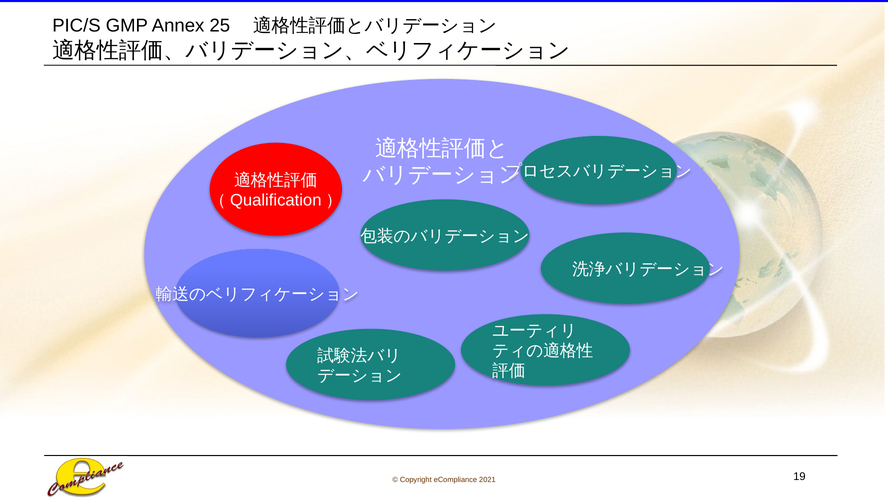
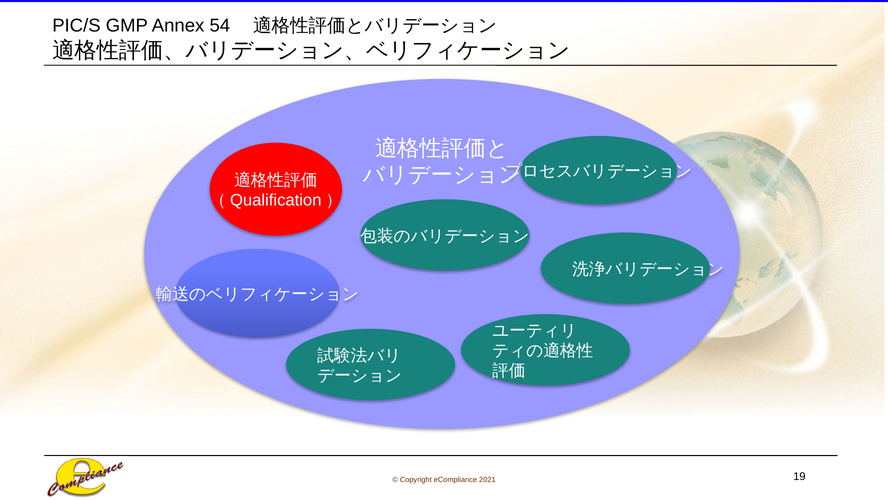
25: 25 -> 54 (220, 26)
